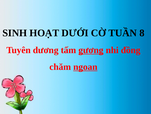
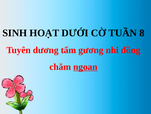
gương underline: present -> none (91, 50)
